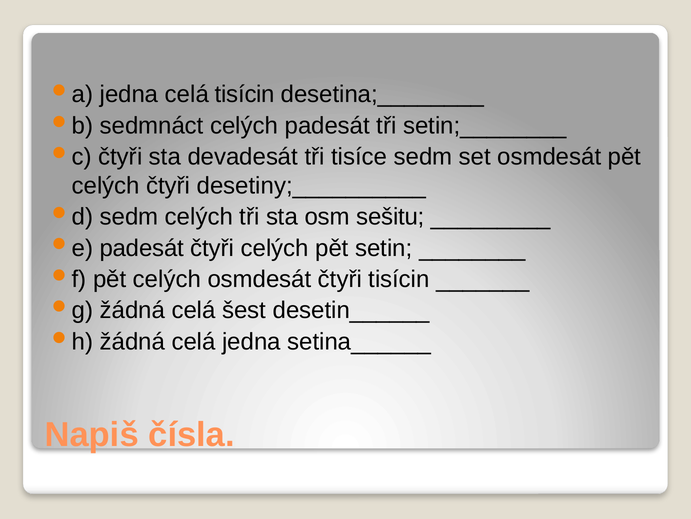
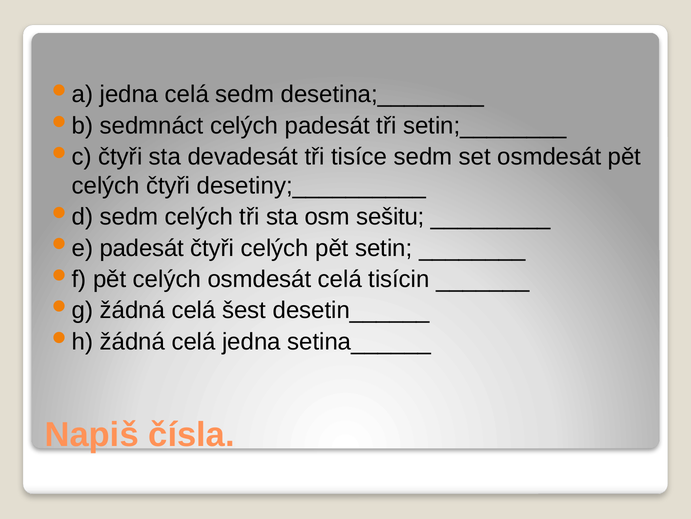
celá tisícin: tisícin -> sedm (245, 94)
osmdesát čtyři: čtyři -> celá (340, 279)
